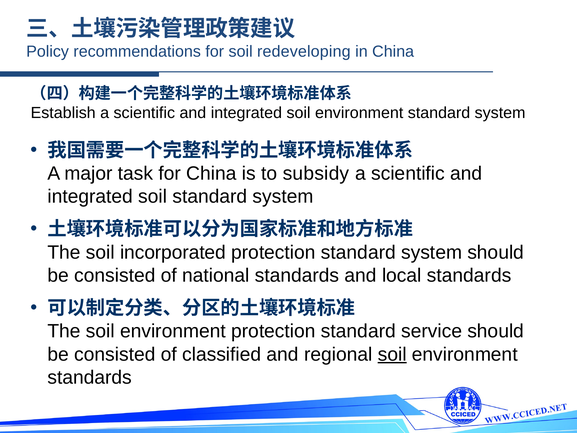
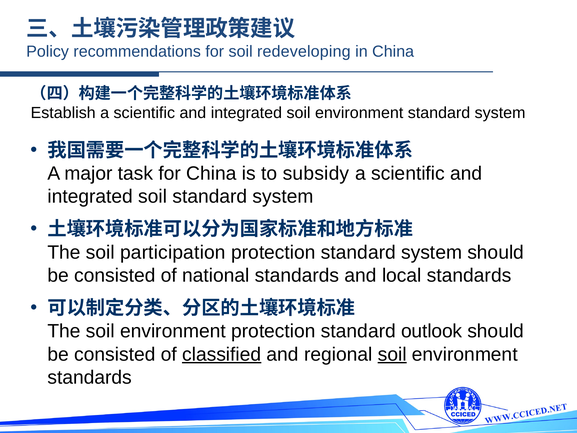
incorporated: incorporated -> participation (173, 252)
service: service -> outlook (432, 331)
classified underline: none -> present (222, 354)
